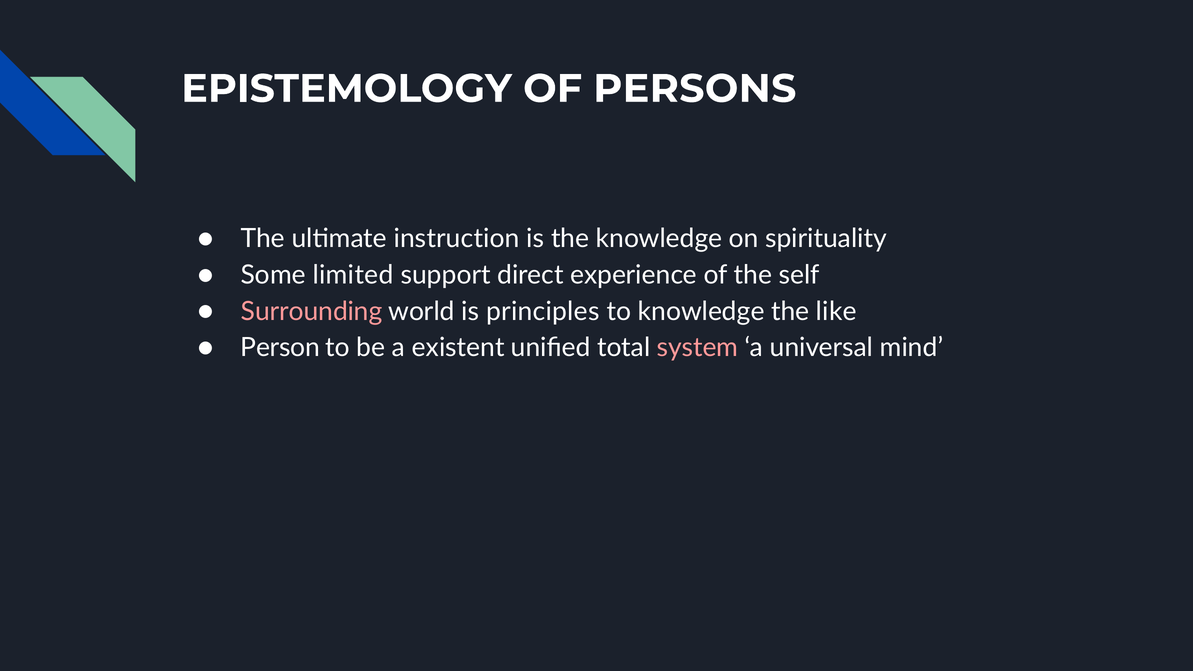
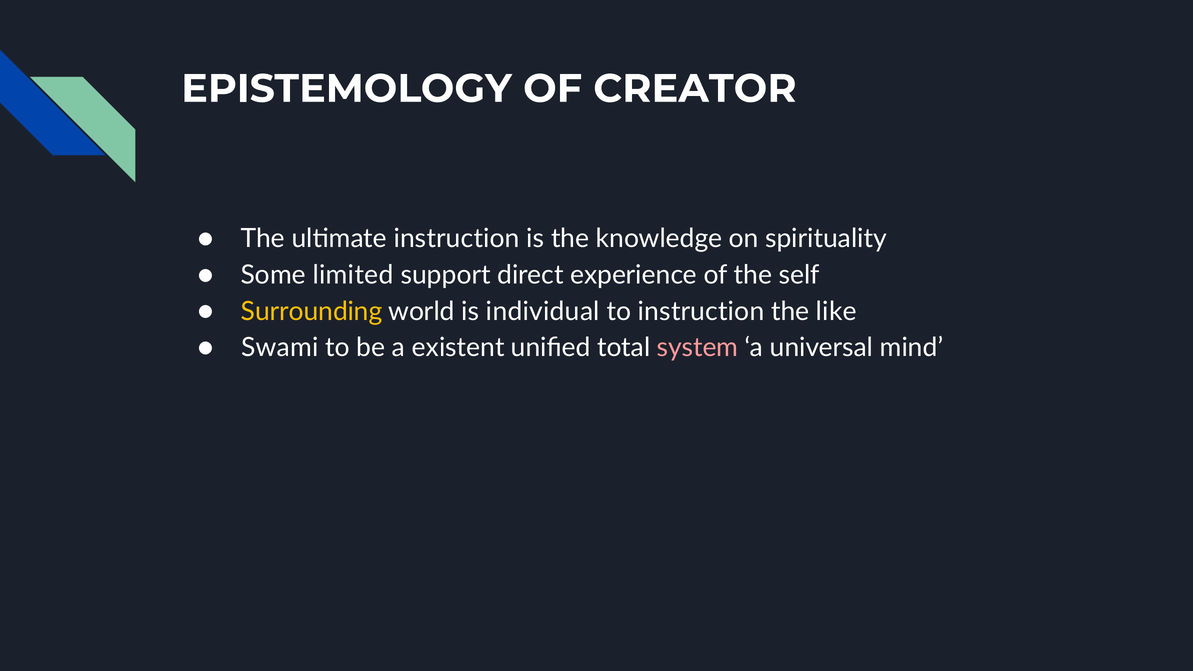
PERSONS: PERSONS -> CREATOR (695, 89)
Surrounding colour: pink -> yellow (312, 311)
principles: principles -> individual (543, 311)
to knowledge: knowledge -> instruction (701, 311)
Person: Person -> Swami (280, 348)
